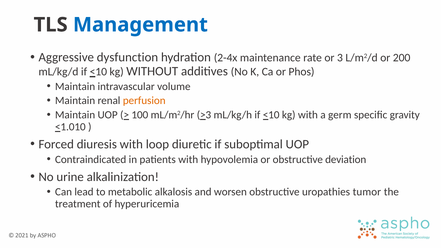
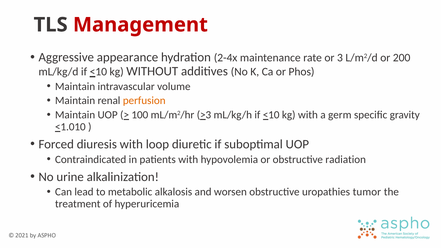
Management colour: blue -> red (140, 25)
dysfunction: dysfunction -> appearance (127, 57)
deviation: deviation -> radiation (346, 159)
